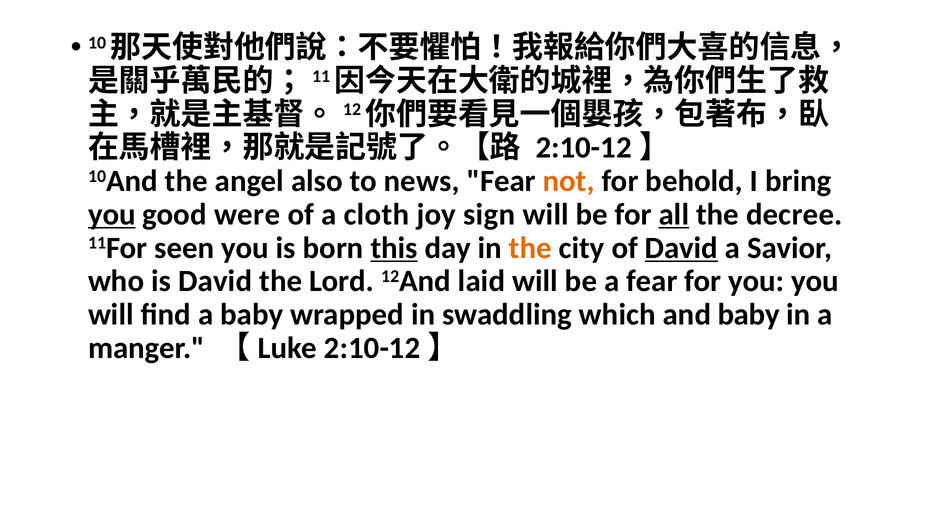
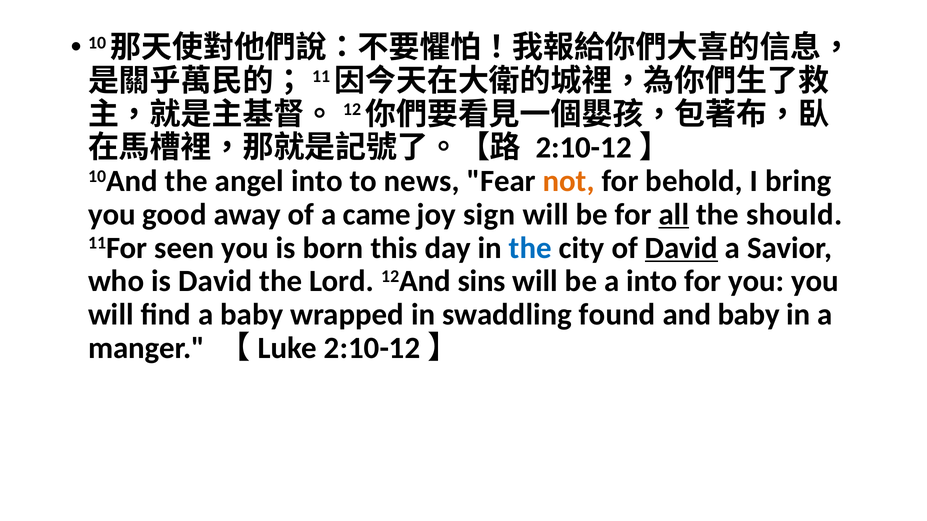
angel also: also -> into (317, 181)
you underline: present -> none (112, 215)
were: were -> away (247, 215)
cloth: cloth -> came (377, 215)
decree: decree -> should (794, 215)
this underline: present -> none (394, 248)
the colour: orange -> blue (530, 248)
laid: laid -> sins (482, 282)
a fear: fear -> into (652, 282)
which: which -> found (617, 315)
